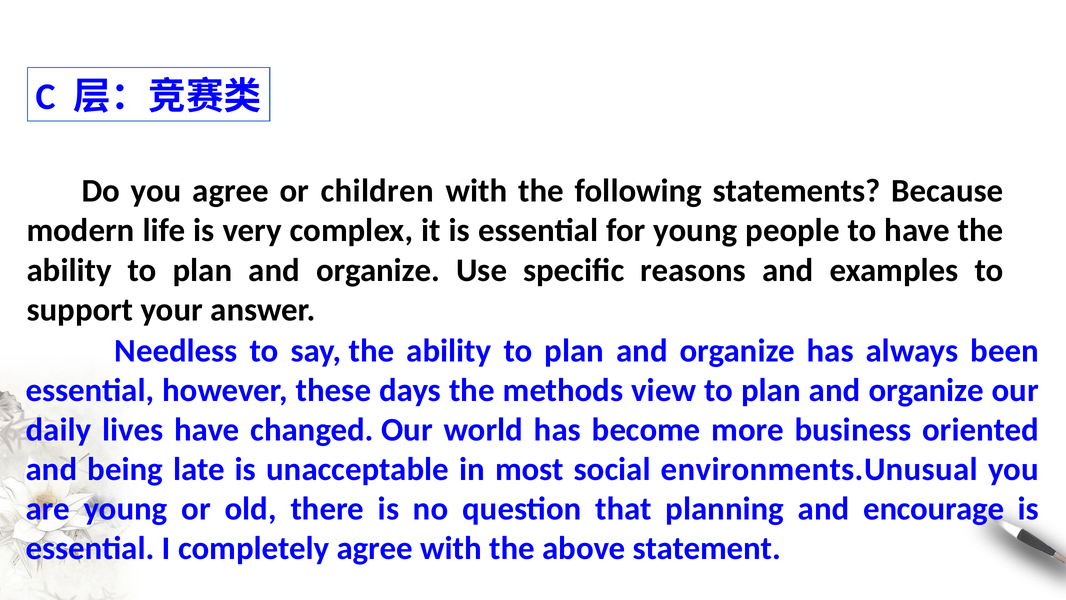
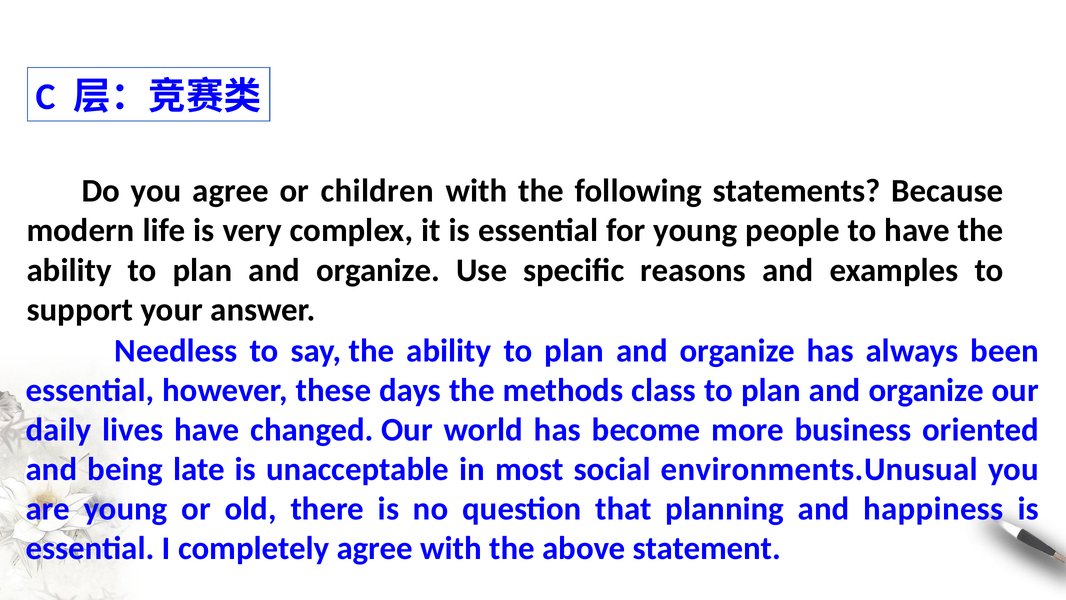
view: view -> class (664, 390)
encourage: encourage -> happiness (933, 509)
